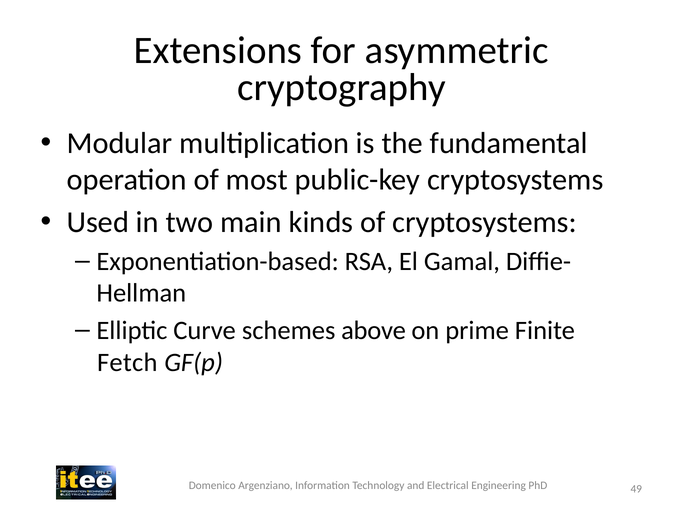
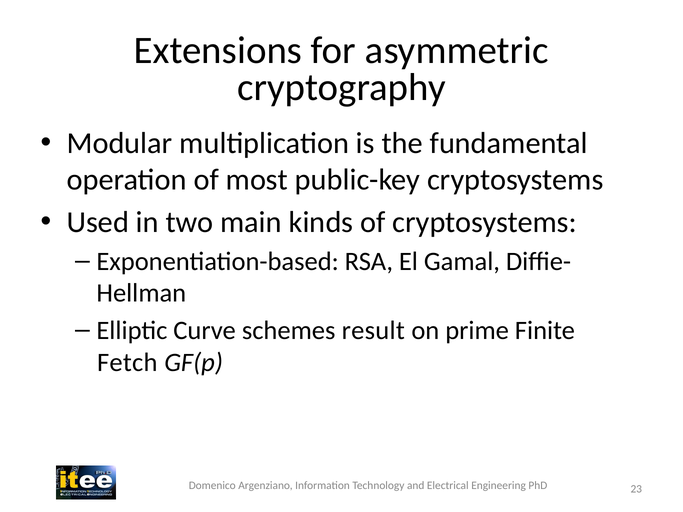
above: above -> result (373, 331)
49: 49 -> 23 (636, 489)
